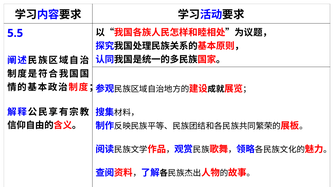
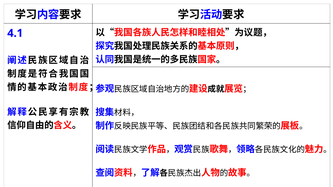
5.5: 5.5 -> 4.1 (15, 33)
